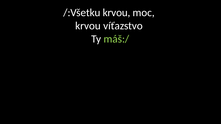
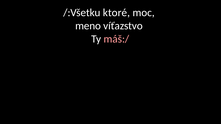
/:Všetku krvou: krvou -> ktoré (116, 13)
krvou: krvou -> meno (88, 26)
máš:/ colour: light green -> pink (116, 39)
